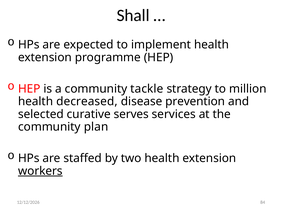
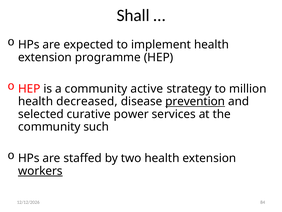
tackle: tackle -> active (147, 89)
prevention underline: none -> present (195, 101)
serves: serves -> power (131, 114)
plan: plan -> such (96, 127)
